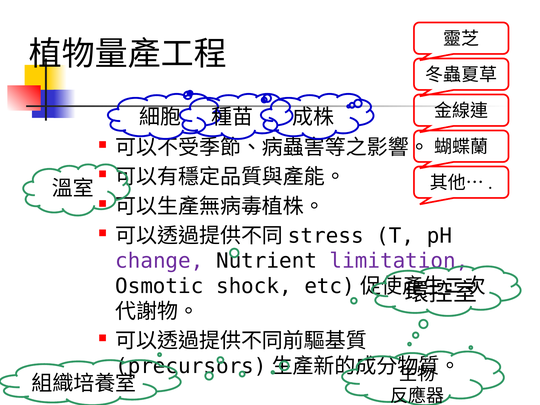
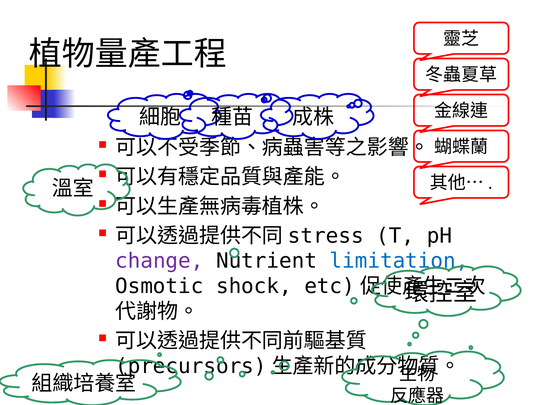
limitation colour: purple -> blue (399, 261)
